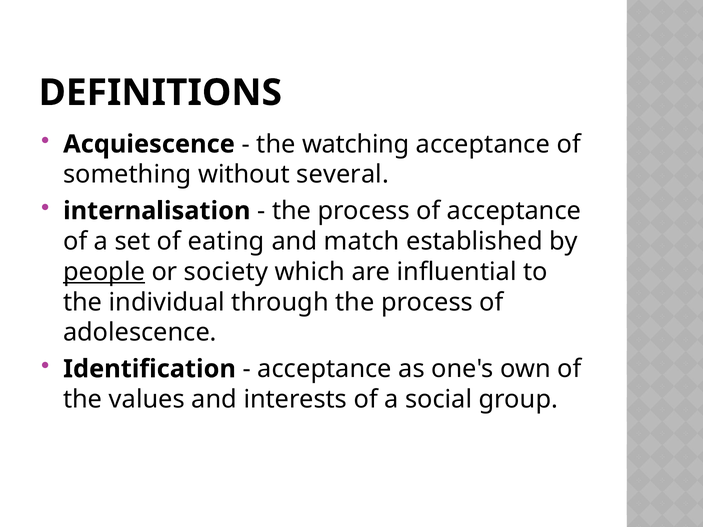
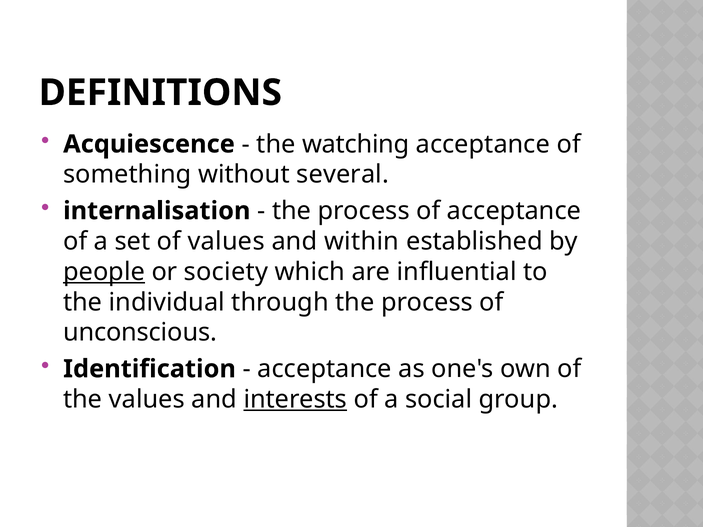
of eating: eating -> values (226, 241)
match: match -> within (362, 241)
adolescence: adolescence -> unconscious (140, 333)
interests underline: none -> present (295, 400)
